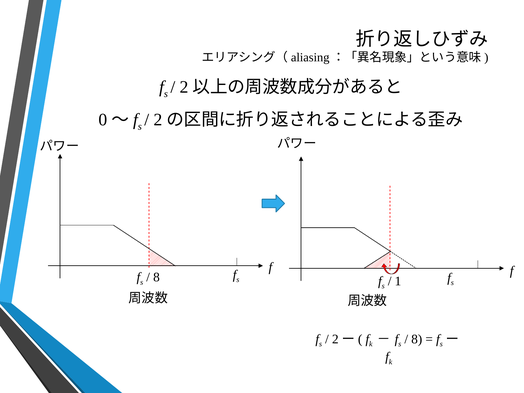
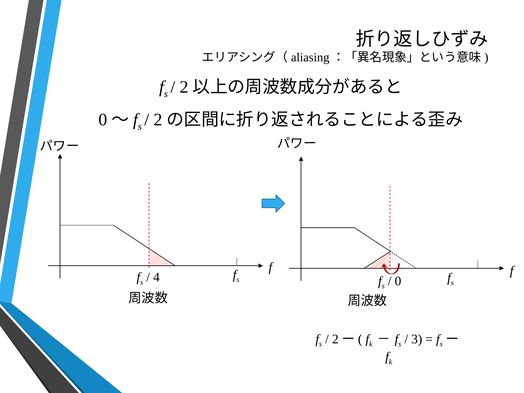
8: 8 -> 4 (156, 277)
1: 1 -> 0 (398, 281)
8: 8 -> 3 (417, 339)
